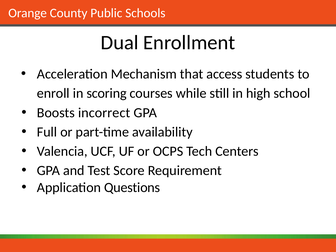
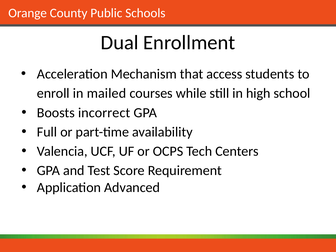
scoring: scoring -> mailed (106, 93)
Questions: Questions -> Advanced (132, 187)
